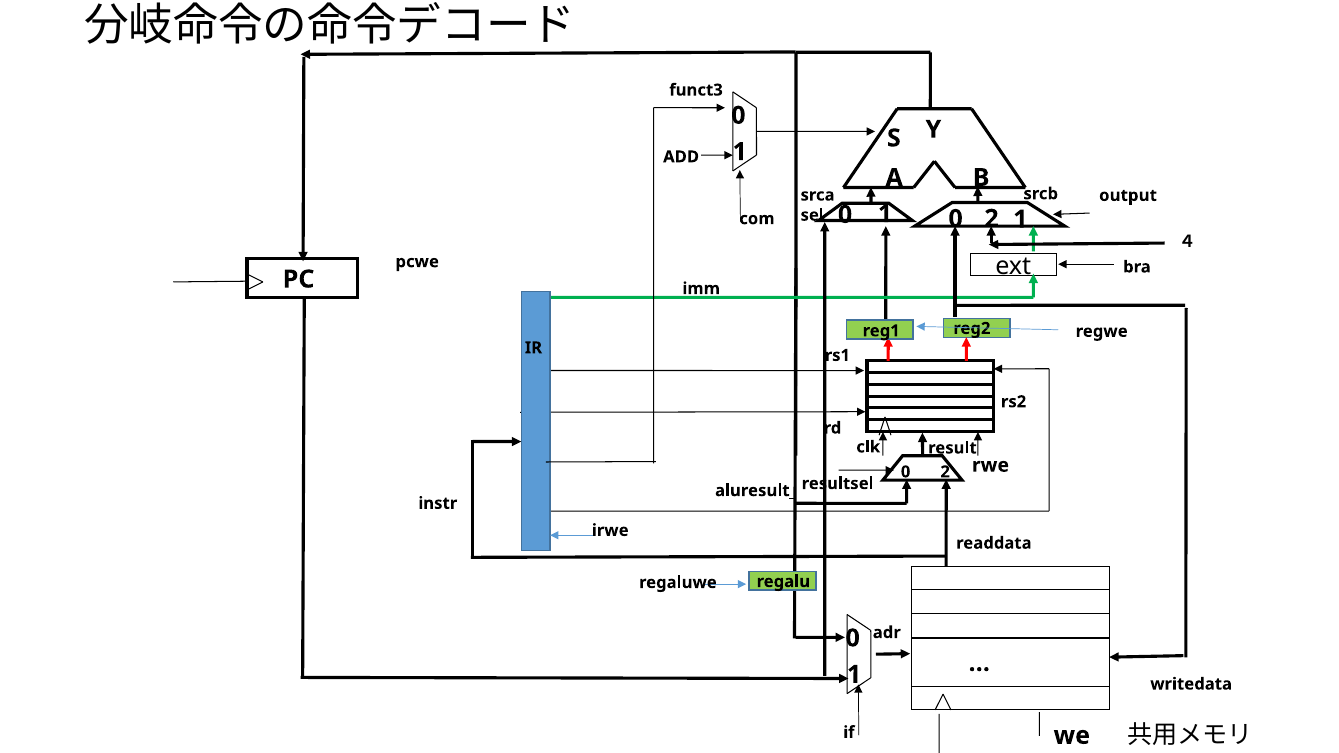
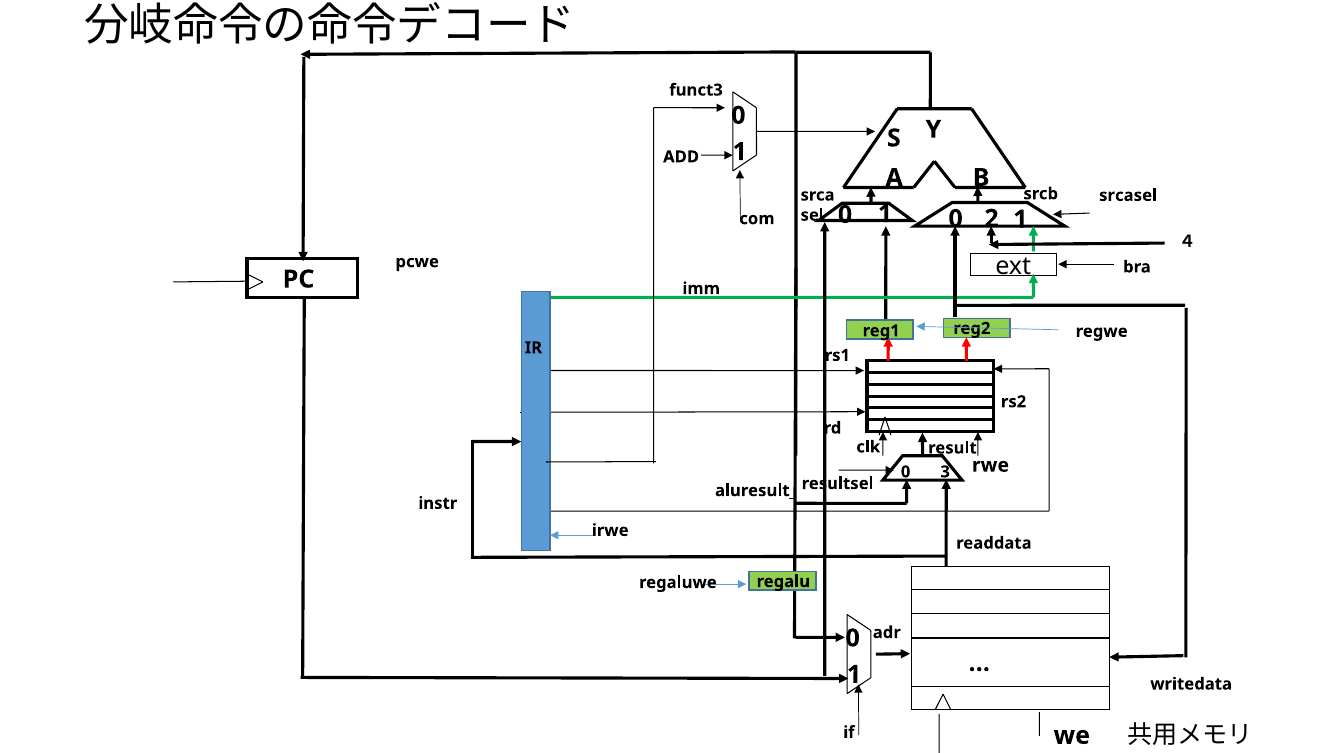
output: output -> srcasel (1128, 195)
0 2: 2 -> 3 (945, 472)
